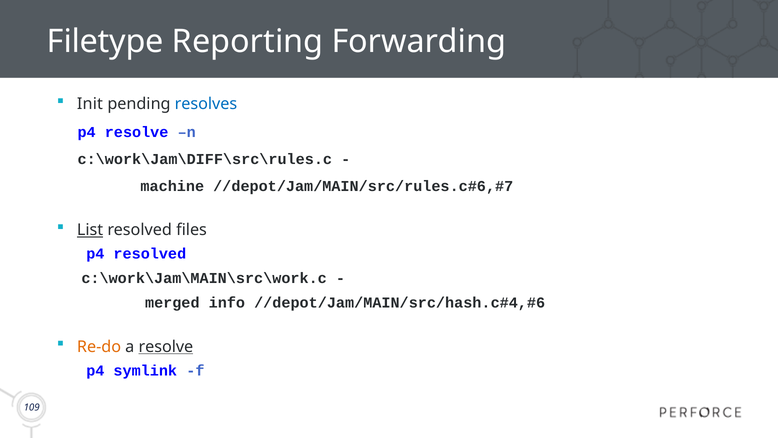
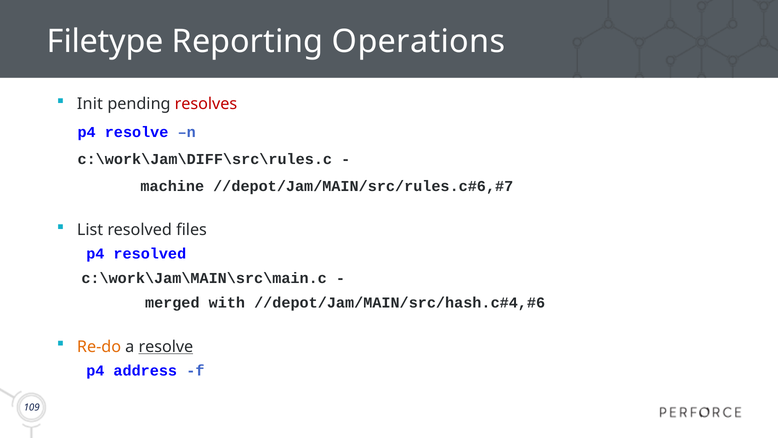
Forwarding: Forwarding -> Operations (419, 41)
resolves colour: blue -> red (206, 104)
List underline: present -> none (90, 230)
c:\work\Jam\MAIN\src\work.c: c:\work\Jam\MAIN\src\work.c -> c:\work\Jam\MAIN\src\main.c (204, 278)
info: info -> with (227, 303)
symlink: symlink -> address (145, 370)
